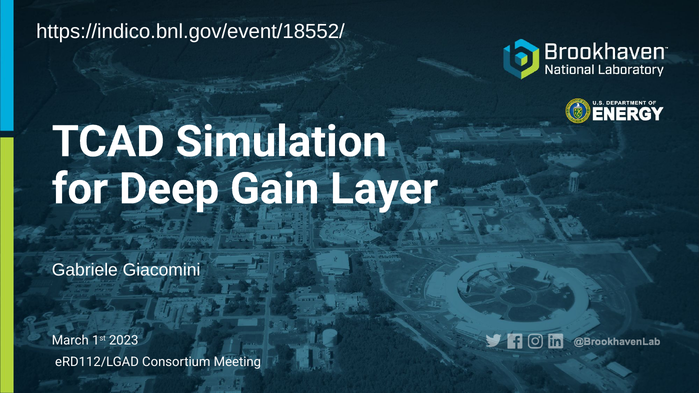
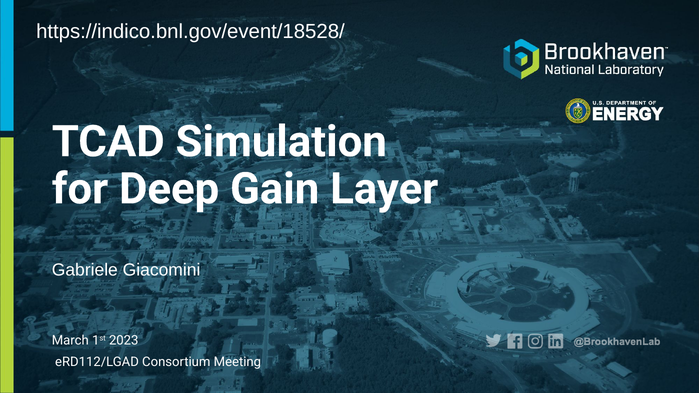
https://indico.bnl.gov/event/18552/: https://indico.bnl.gov/event/18552/ -> https://indico.bnl.gov/event/18528/ (190, 31)
